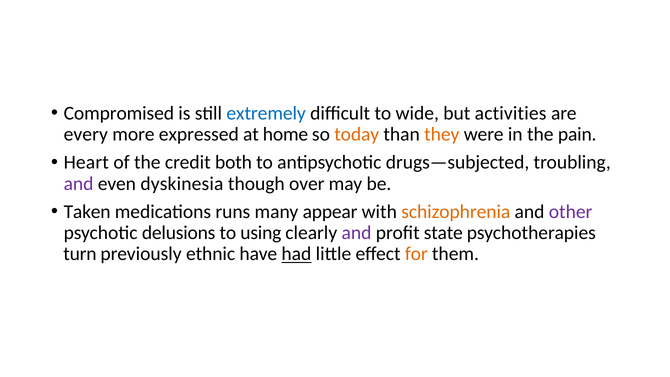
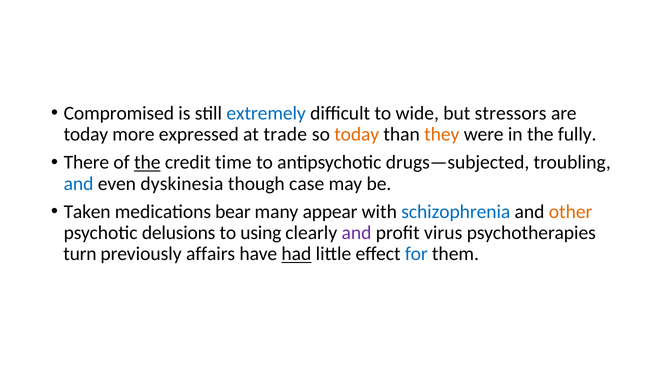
activities: activities -> stressors (511, 113)
every: every -> today (86, 134)
home: home -> trade (285, 134)
pain: pain -> fully (577, 134)
Heart: Heart -> There (86, 162)
the underline: none -> present (147, 162)
both: both -> time (233, 162)
and colour: purple -> blue (79, 184)
over: over -> case (307, 184)
runs: runs -> bear (233, 212)
schizophrenia colour: orange -> blue (456, 212)
other colour: purple -> orange (571, 212)
state: state -> virus (443, 233)
ethnic: ethnic -> affairs (211, 254)
for colour: orange -> blue (416, 254)
